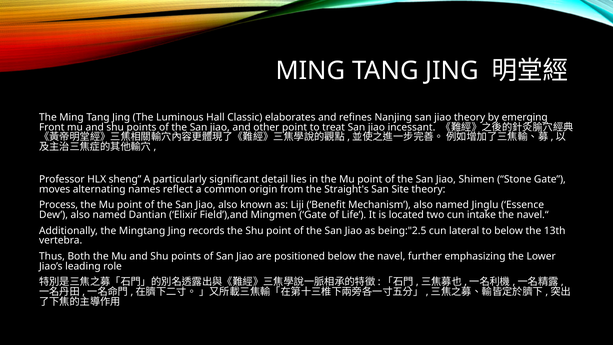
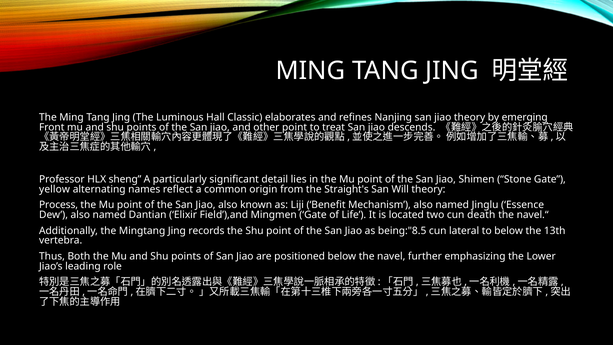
incessant: incessant -> descends (412, 127)
moves: moves -> yellow (55, 189)
Site: Site -> Will (400, 189)
intake: intake -> death (481, 215)
being:"2.5: being:"2.5 -> being:"8.5 (402, 231)
